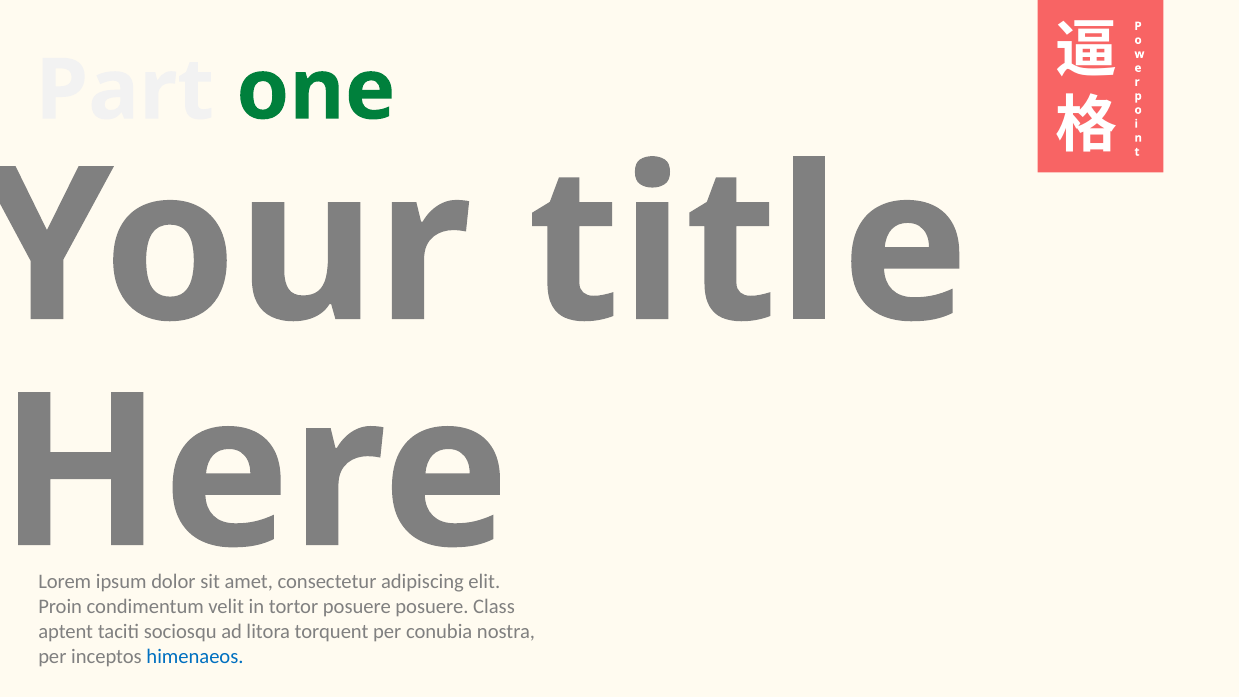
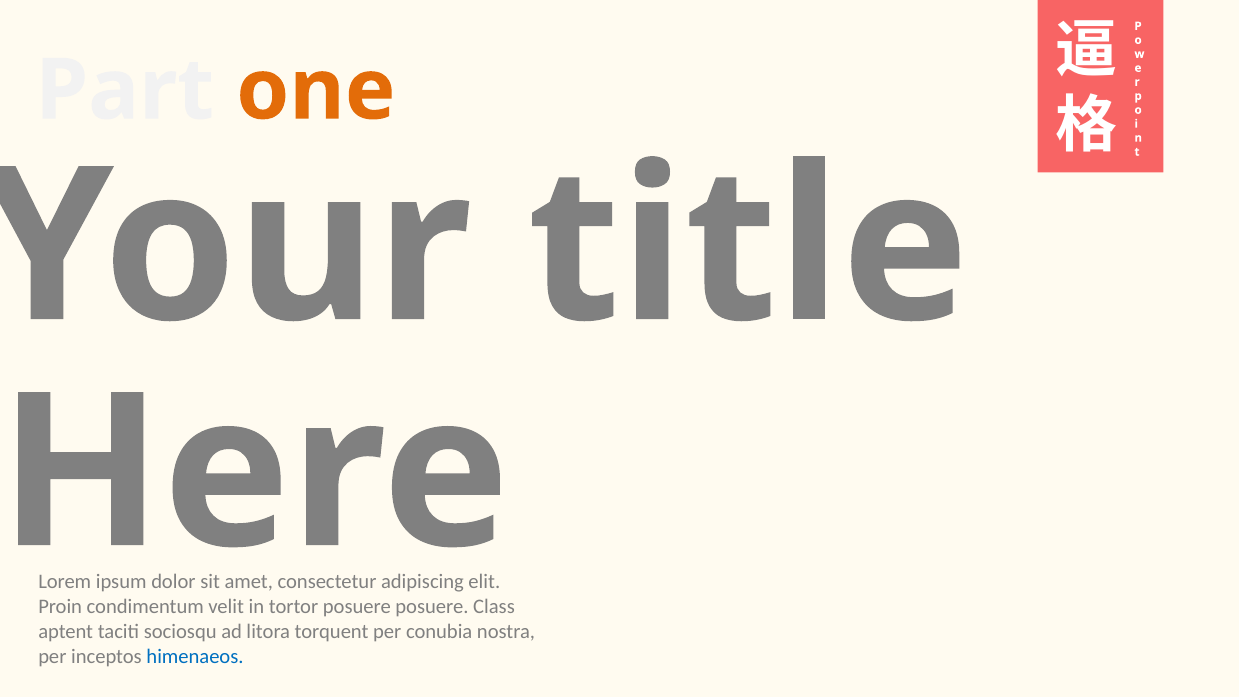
one colour: green -> orange (316, 90)
